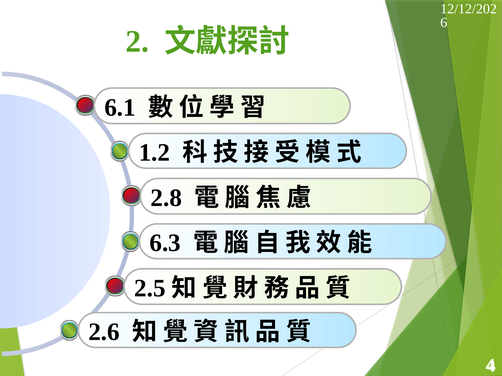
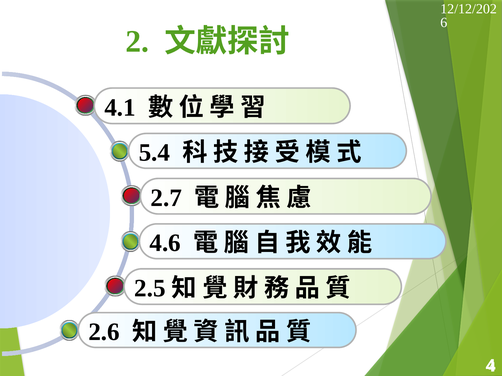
6.1: 6.1 -> 4.1 (120, 108)
1.2: 1.2 -> 5.4 (154, 153)
2.8: 2.8 -> 2.7 (166, 198)
6.3: 6.3 -> 4.6 (165, 243)
